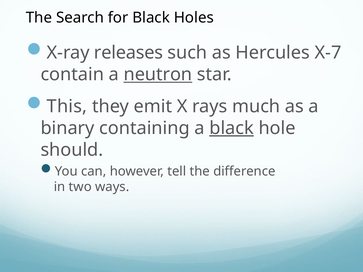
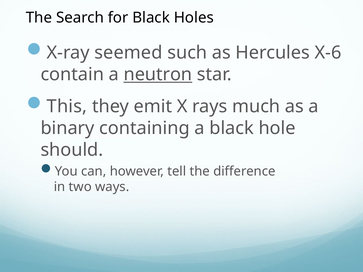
releases: releases -> seemed (128, 53)
X-7: X-7 -> X-6 (328, 53)
black underline: present -> none (232, 128)
